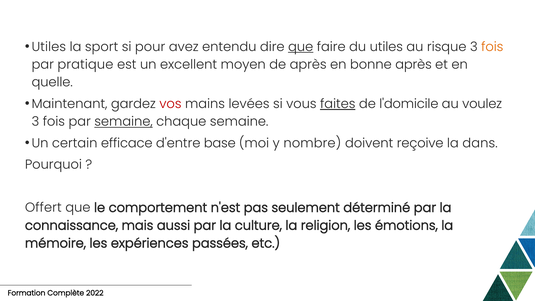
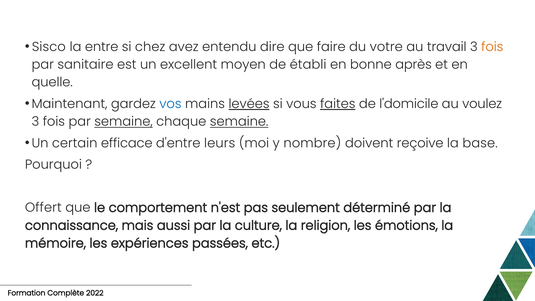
Utiles: Utiles -> Sisco (49, 47)
sport: sport -> entre (102, 47)
pour: pour -> chez (150, 47)
que underline: present -> none (301, 47)
du utiles: utiles -> votre (386, 47)
risque: risque -> travail (447, 47)
pratique: pratique -> sanitaire (85, 65)
de après: après -> établi (308, 65)
vos colour: red -> blue (170, 104)
levées underline: none -> present (249, 104)
semaine underline: none -> present (239, 122)
base: base -> leurs (220, 143)
dans: dans -> base (480, 143)
